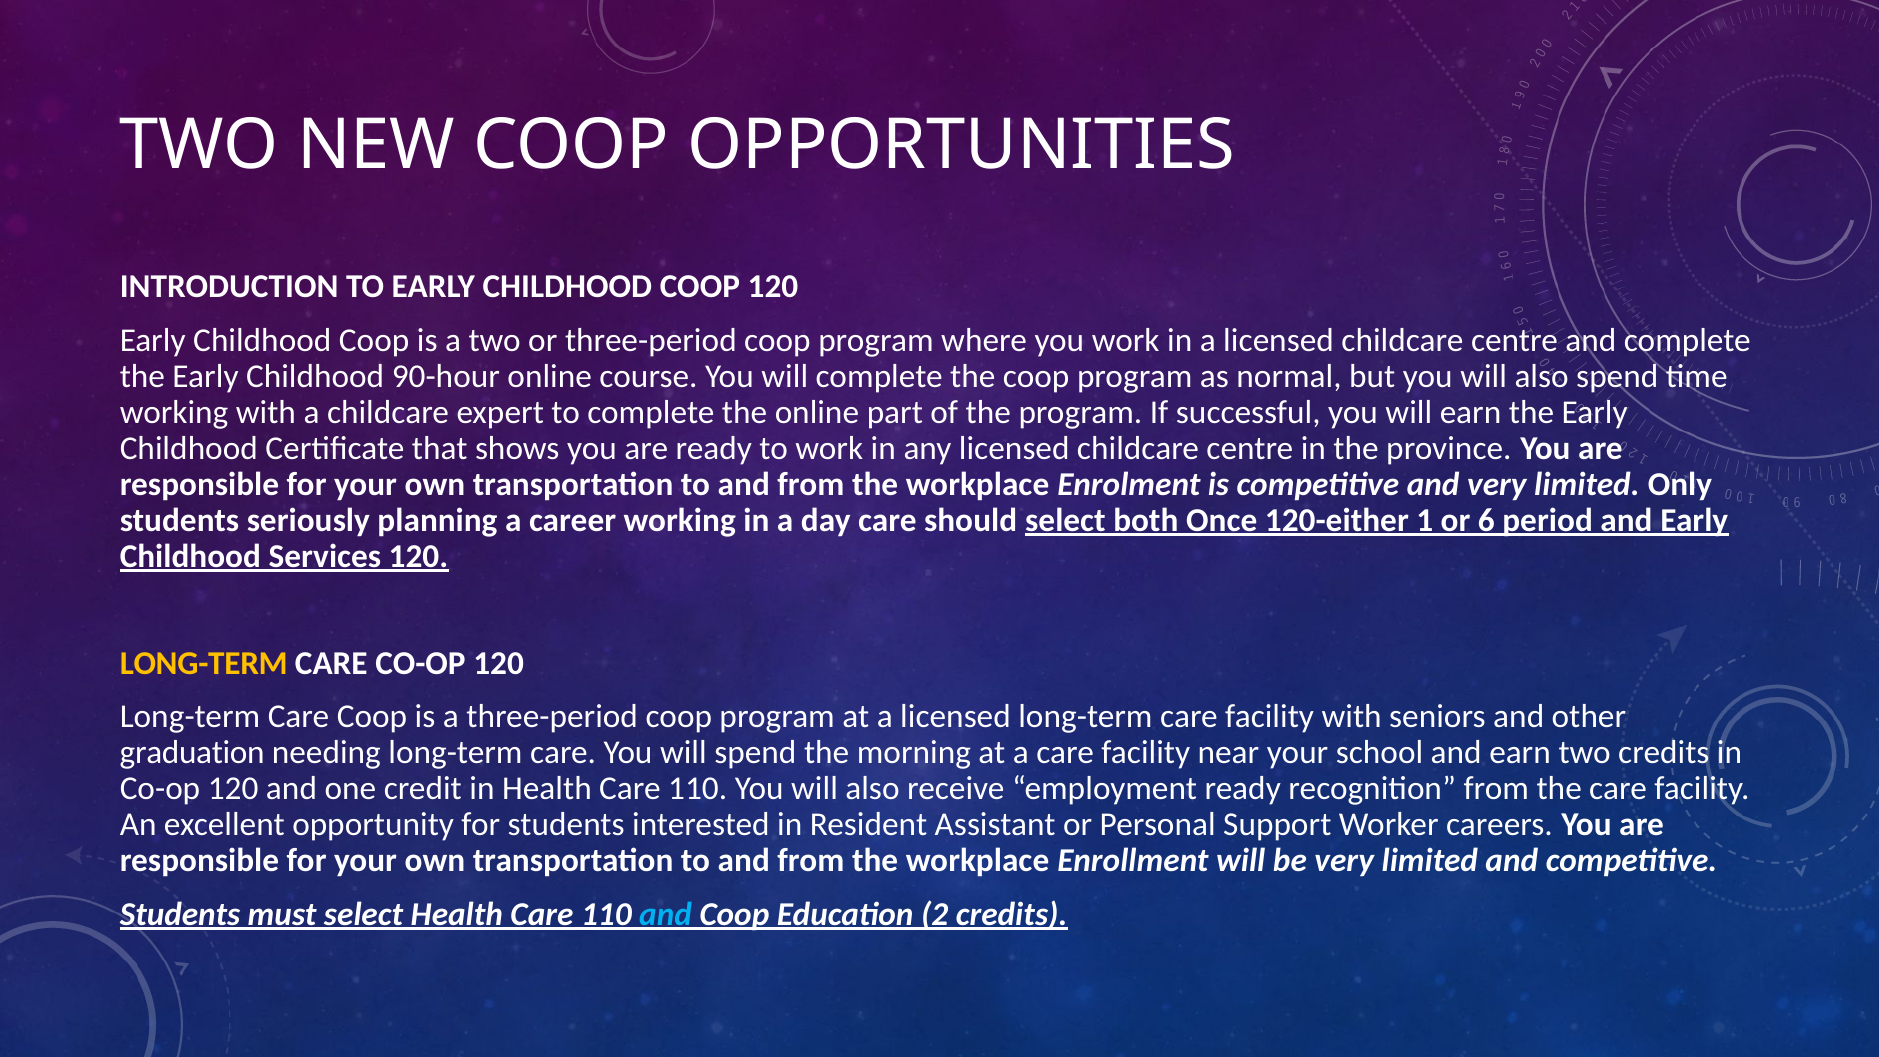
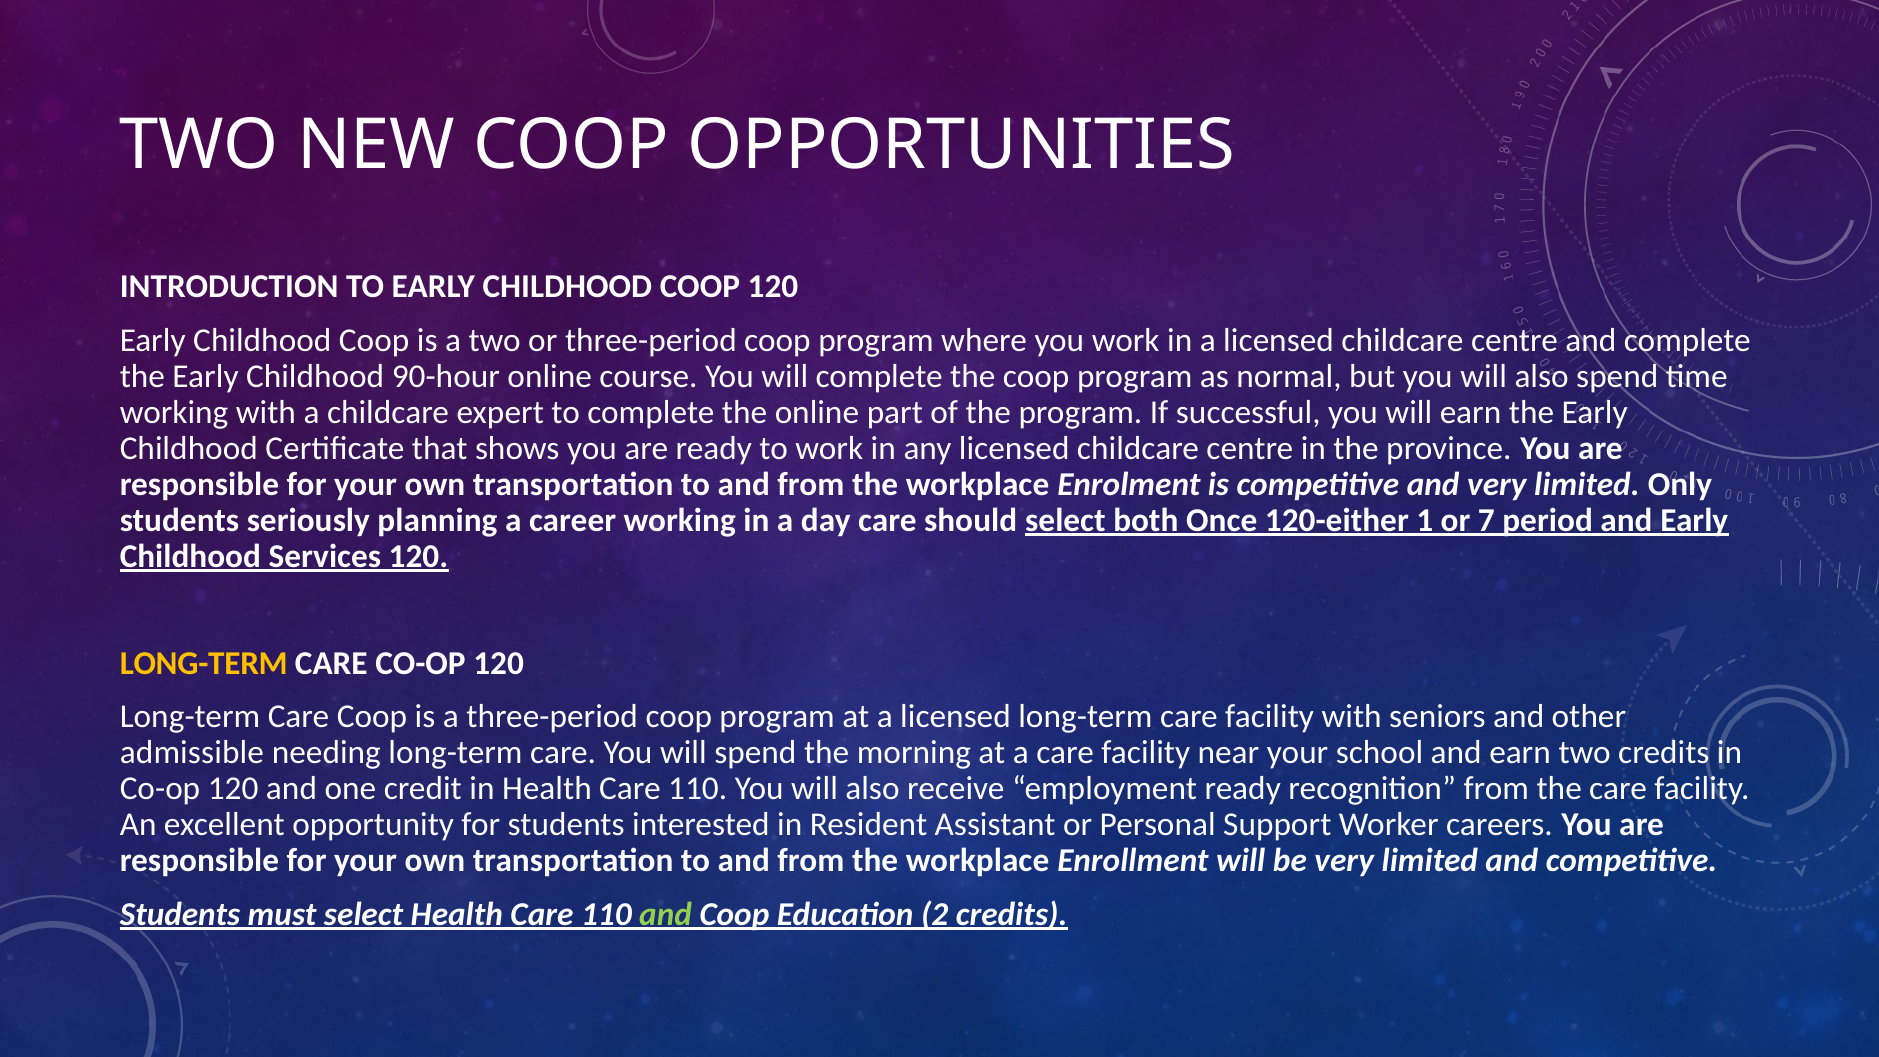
6: 6 -> 7 (1486, 520)
graduation: graduation -> admissible (192, 753)
and colour: light blue -> light green (666, 914)
